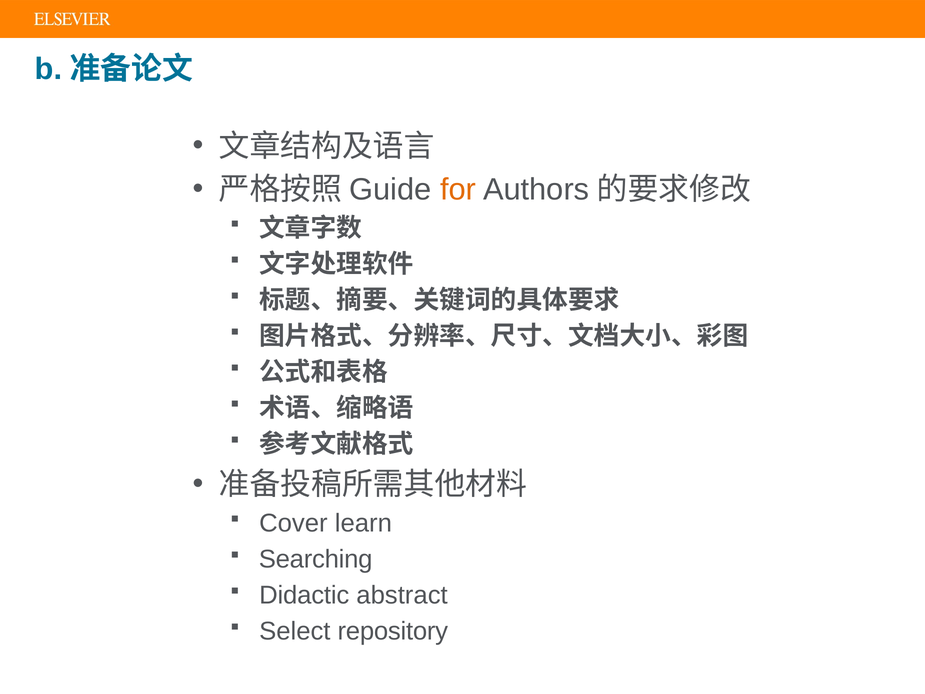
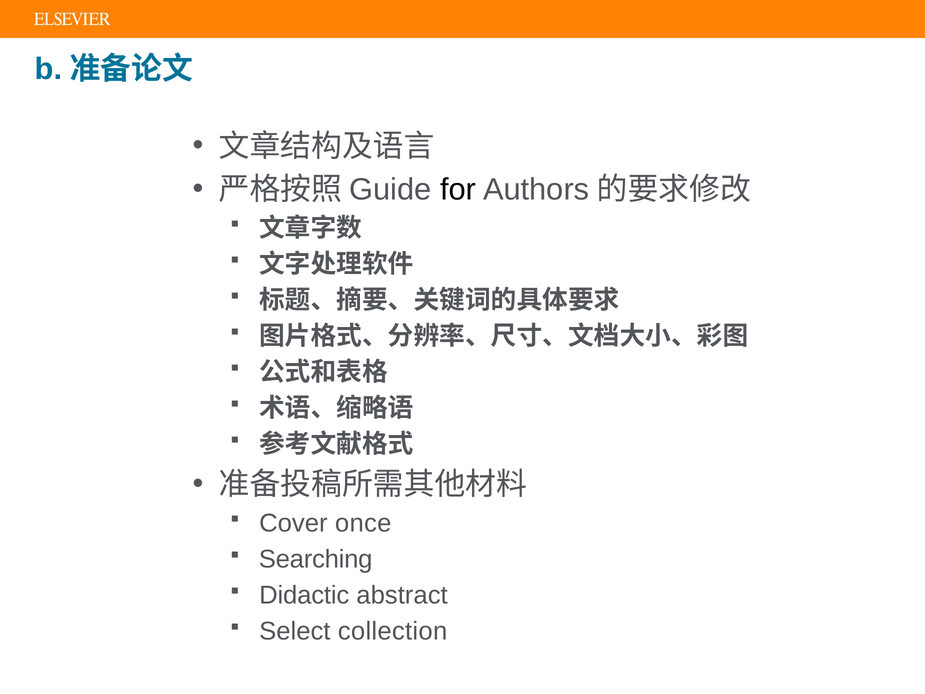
for colour: orange -> black (458, 190)
learn: learn -> once (363, 523)
repository: repository -> collection (393, 631)
